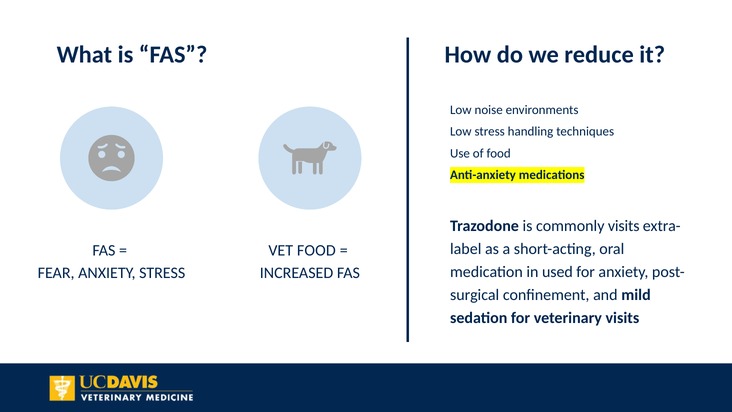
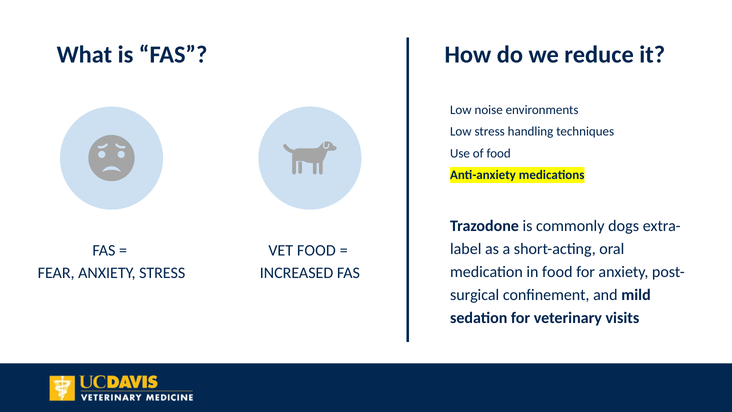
commonly visits: visits -> dogs (624, 226)
in used: used -> food (557, 272)
